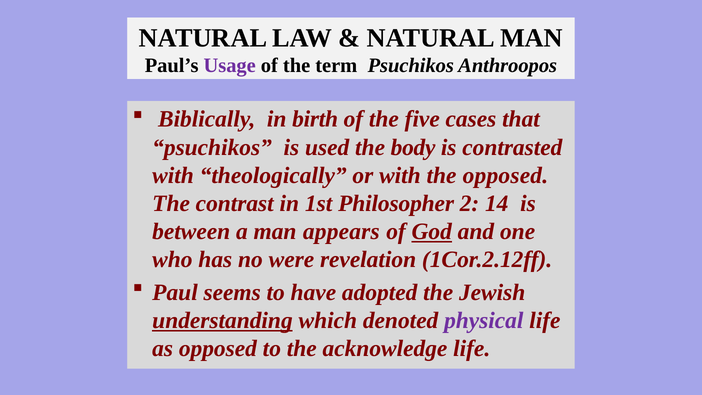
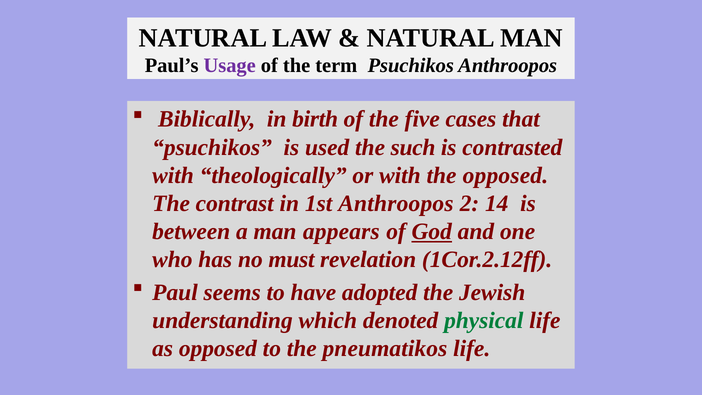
body: body -> such (413, 147)
1st Philosopher: Philosopher -> Anthroopos (396, 203)
were: were -> must (292, 260)
understanding underline: present -> none (222, 321)
physical colour: purple -> green (484, 321)
acknowledge: acknowledge -> pneumatikos (385, 349)
